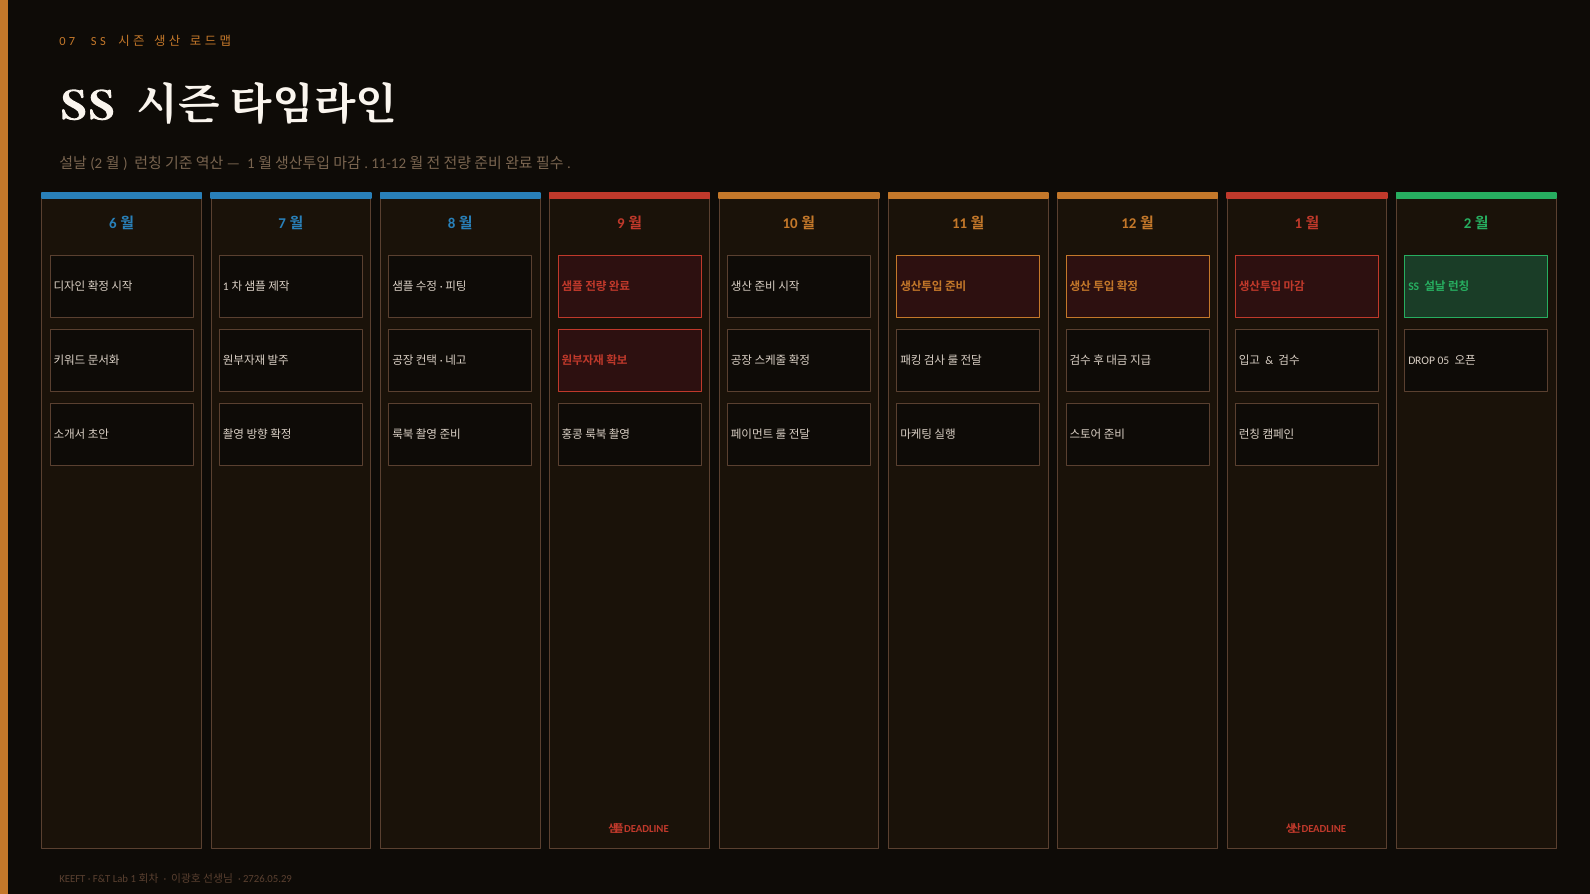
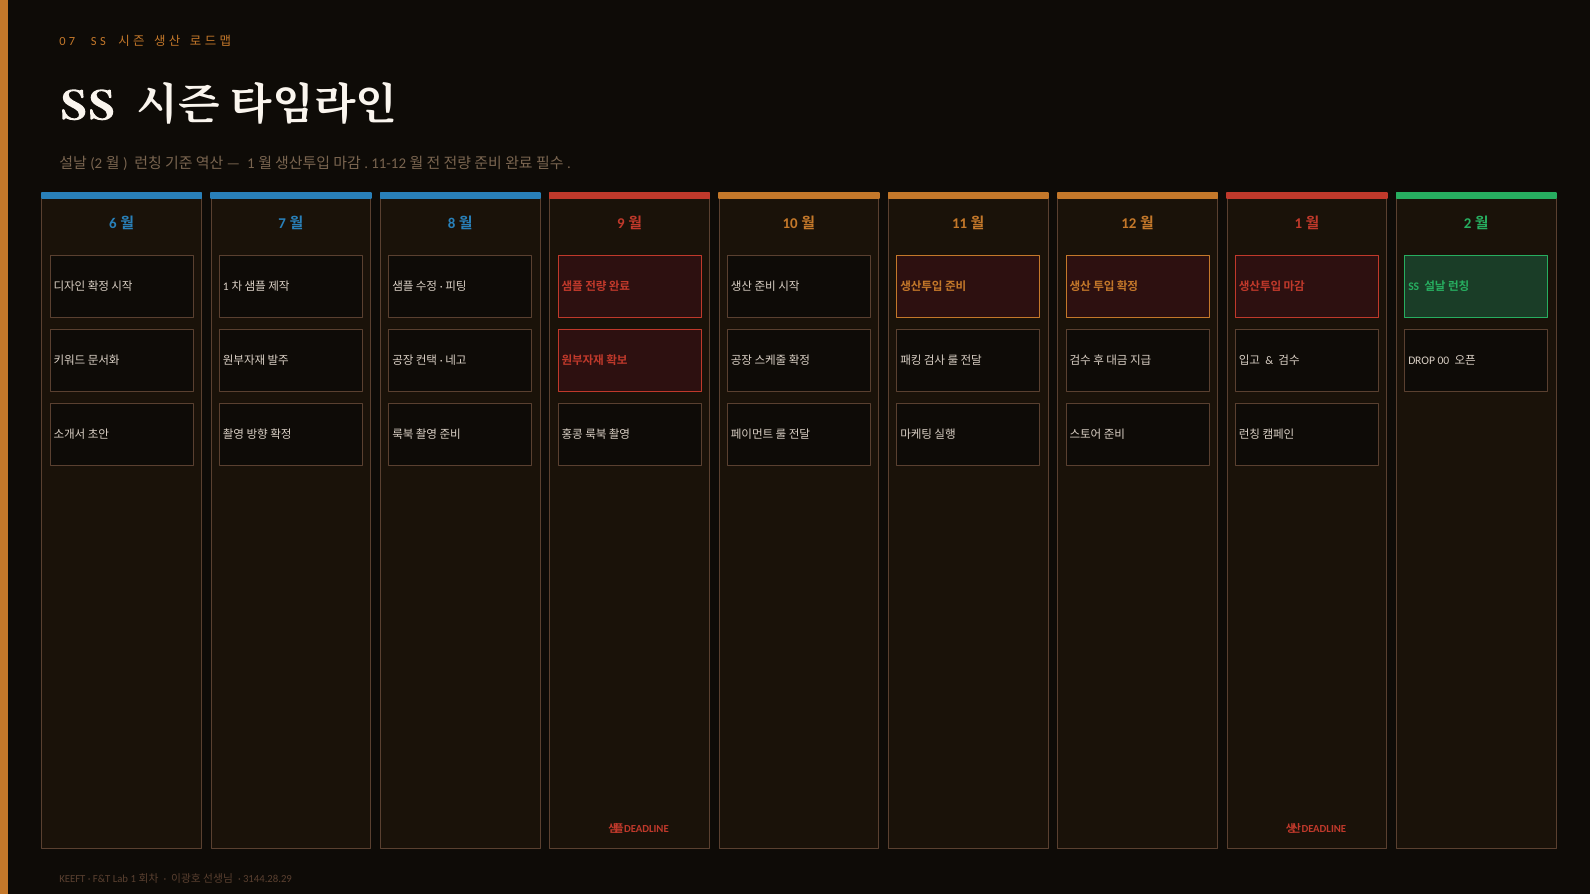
05: 05 -> 00 (1444, 361)
2726.05.29: 2726.05.29 -> 3144.28.29 (267, 880)
